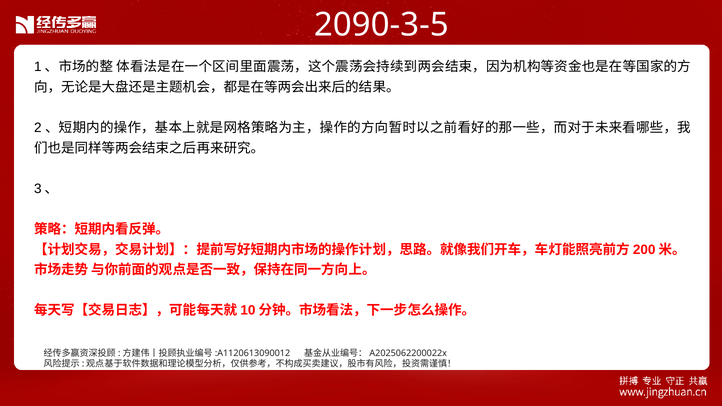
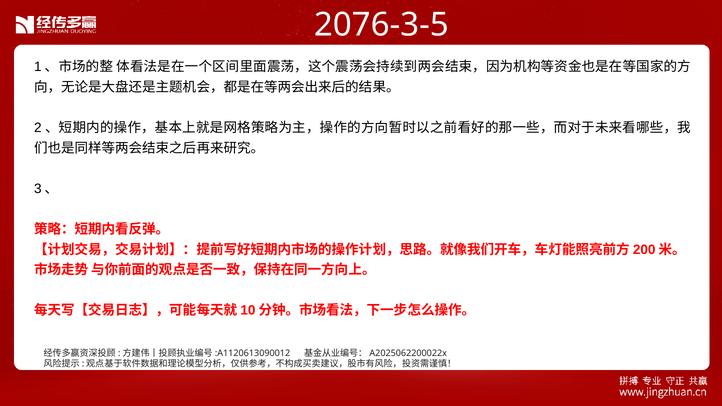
2090-3-5: 2090-3-5 -> 2076-3-5 (381, 25)
